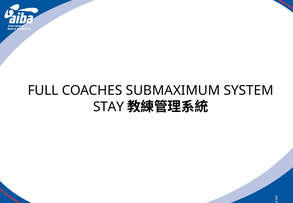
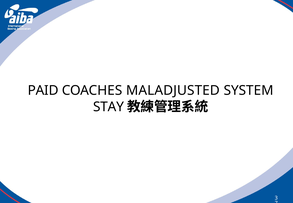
FULL: FULL -> PAID (43, 90)
SUBMAXIMUM: SUBMAXIMUM -> MALADJUSTED (173, 90)
